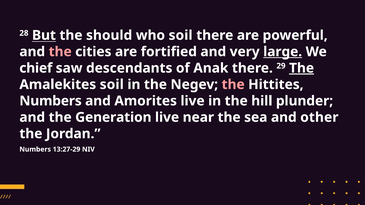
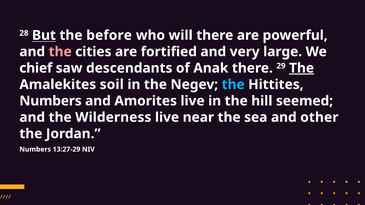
should: should -> before (109, 35)
who soil: soil -> will (181, 35)
large underline: present -> none (283, 52)
the colour: pink -> light blue (233, 85)
plunder: plunder -> seemed (305, 101)
Generation: Generation -> Wilderness (113, 117)
